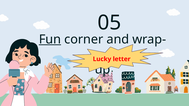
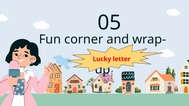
Fun underline: present -> none (50, 39)
